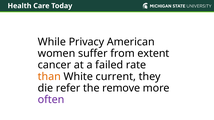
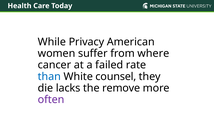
extent: extent -> where (153, 54)
than colour: orange -> blue (49, 77)
current: current -> counsel (116, 77)
refer: refer -> lacks (68, 88)
